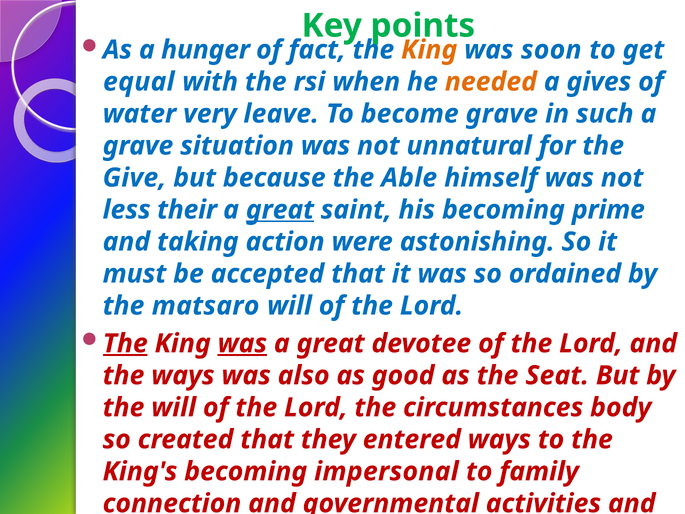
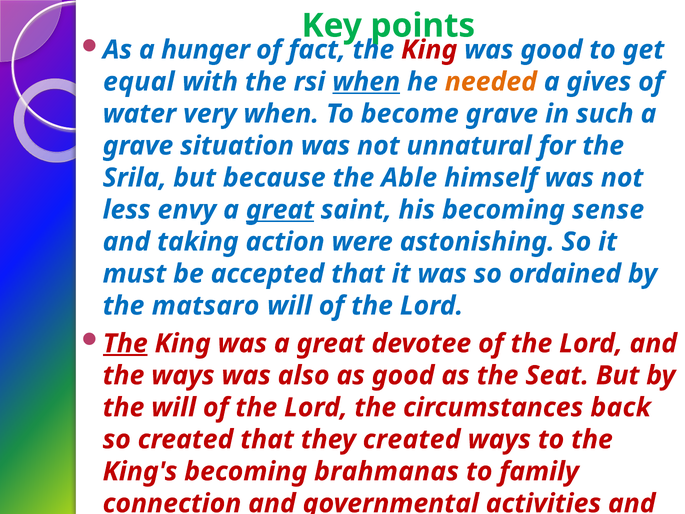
King colour: orange -> red (429, 50)
was soon: soon -> good (551, 50)
when underline: none -> present (366, 82)
very leave: leave -> when (281, 114)
Give: Give -> Srila (135, 178)
their: their -> envy (187, 210)
prime: prime -> sense (608, 210)
was underline: present -> none (242, 343)
body: body -> back (621, 407)
they entered: entered -> created (412, 439)
impersonal: impersonal -> brahmanas (387, 471)
